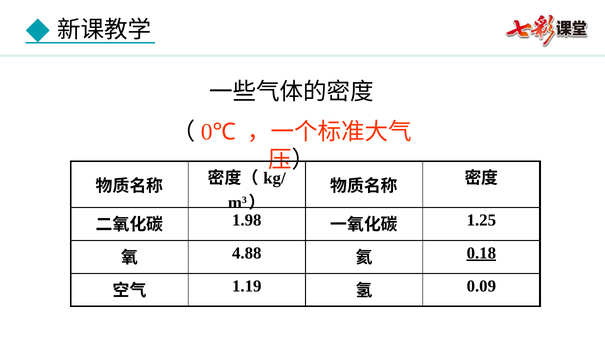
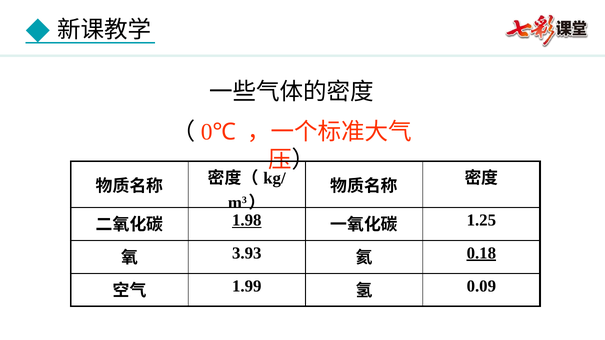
1.98 underline: none -> present (247, 220)
4.88: 4.88 -> 3.93 (247, 253)
1.19: 1.19 -> 1.99 (247, 286)
